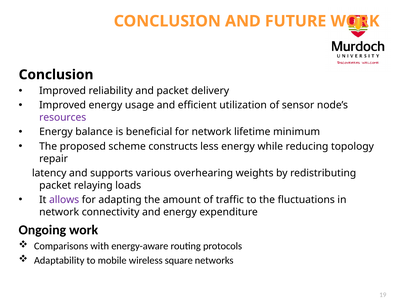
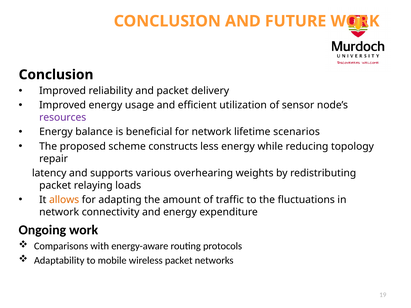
minimum: minimum -> scenarios (297, 132)
allows colour: purple -> orange (64, 200)
wireless square: square -> packet (179, 261)
